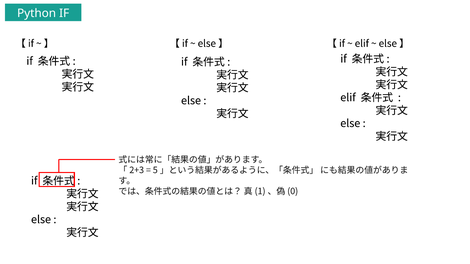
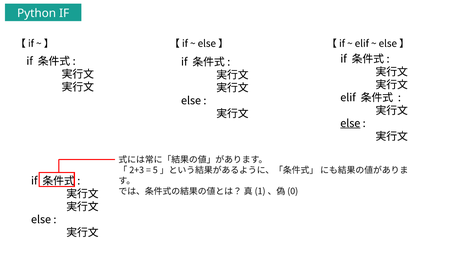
else underline: none -> present (350, 124)
